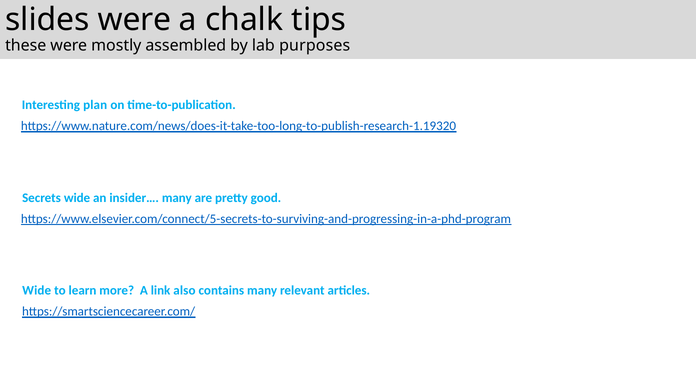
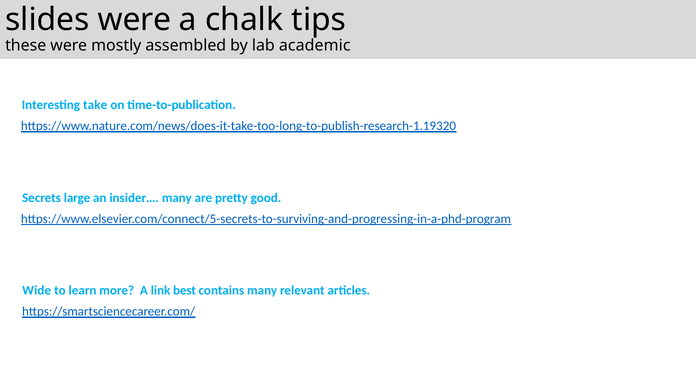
purposes: purposes -> academic (315, 46)
plan: plan -> take (95, 105)
Secrets wide: wide -> large (77, 197)
also: also -> best (185, 290)
